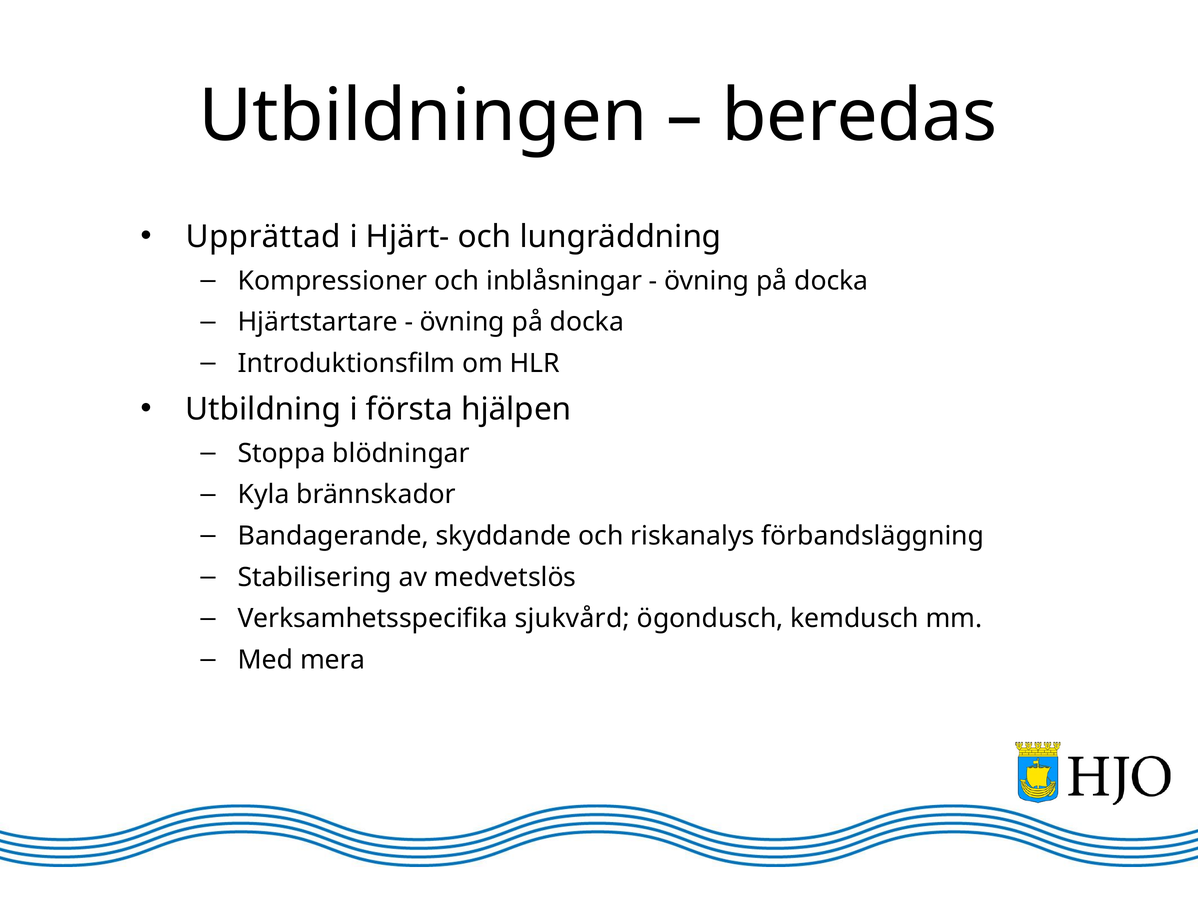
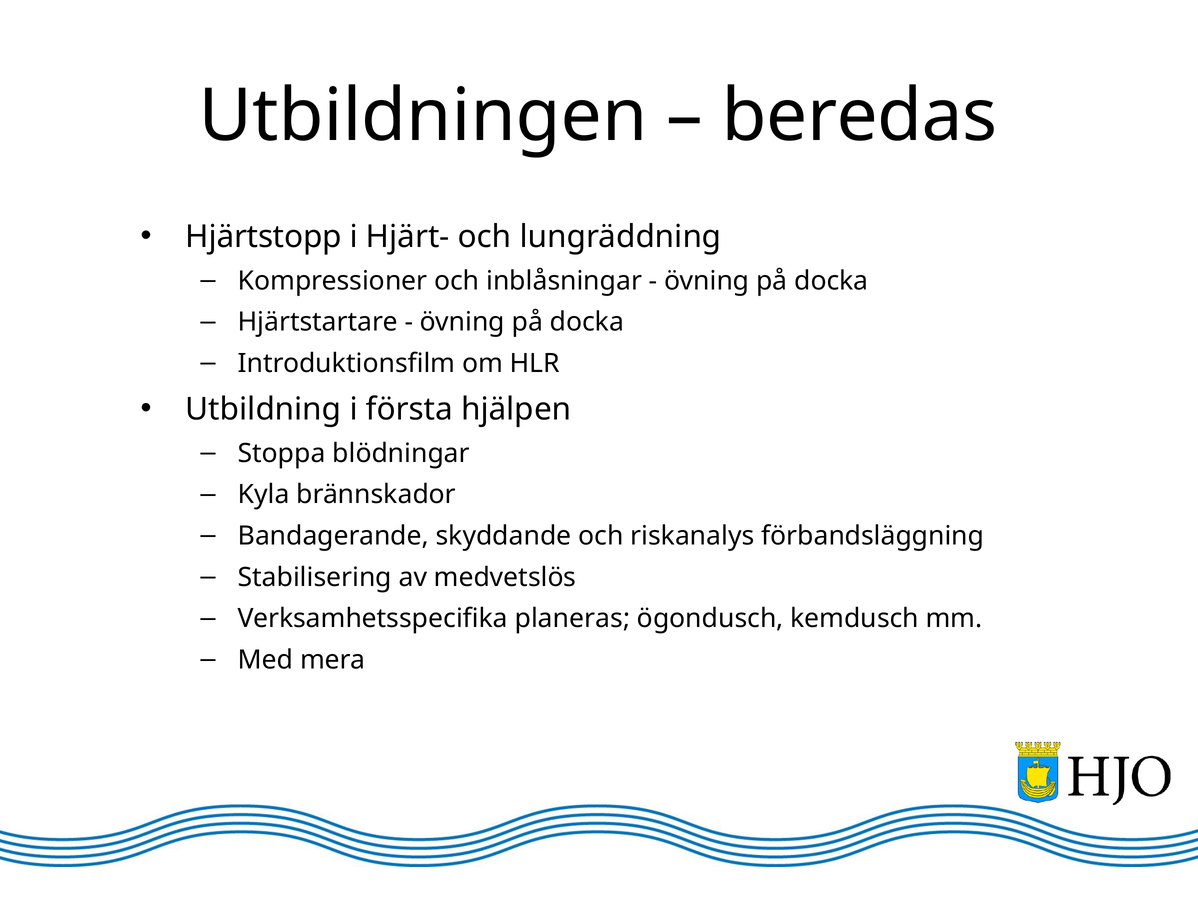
Upprättad: Upprättad -> Hjärtstopp (264, 237)
sjukvård: sjukvård -> planeras (572, 618)
